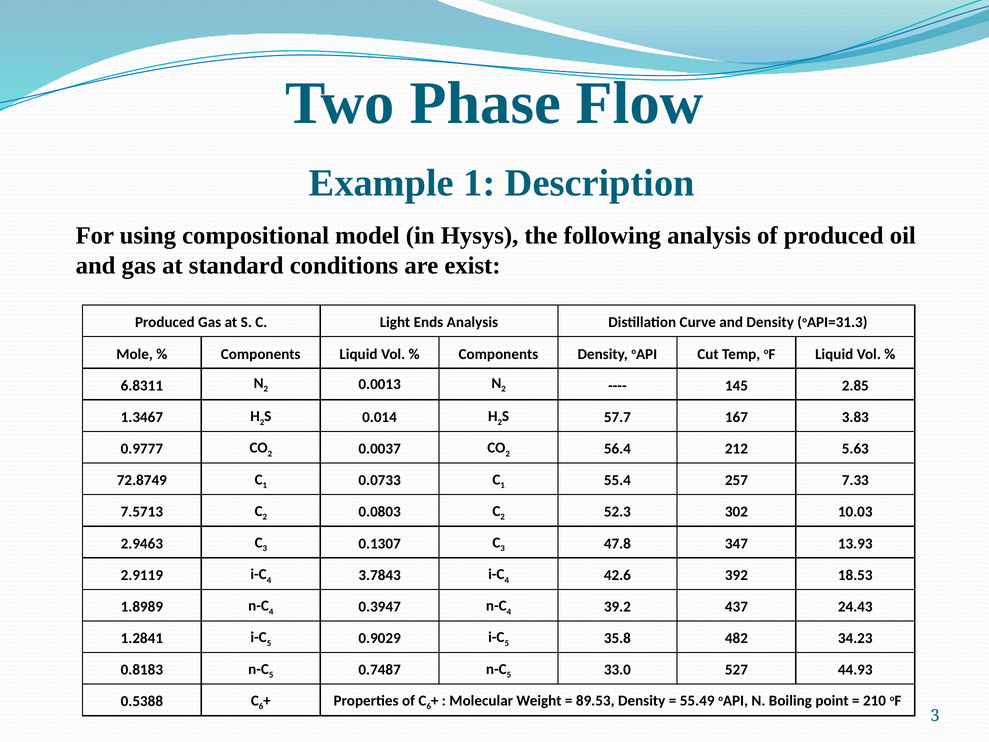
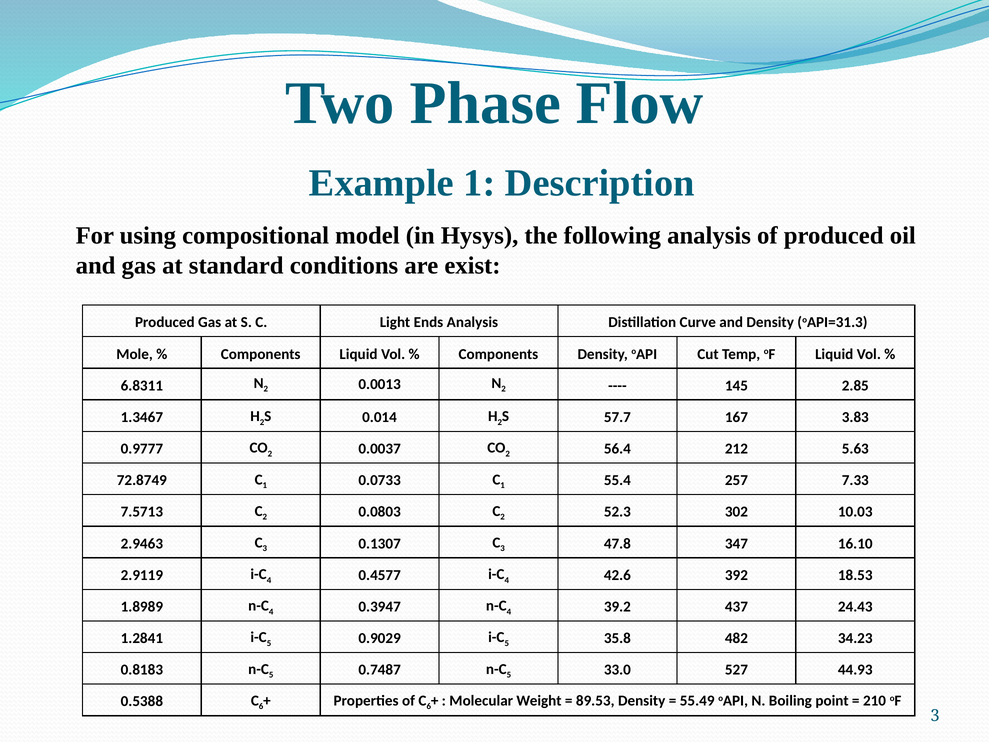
13.93: 13.93 -> 16.10 (855, 543)
3.7843: 3.7843 -> 0.4577 (380, 575)
